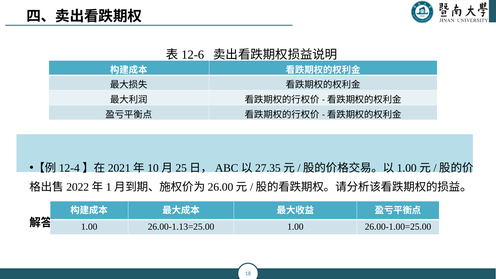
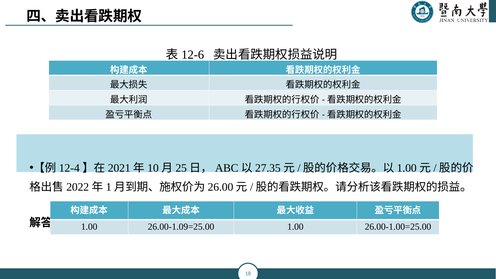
26.00-1.13=25.00: 26.00-1.13=25.00 -> 26.00-1.09=25.00 (181, 227)
